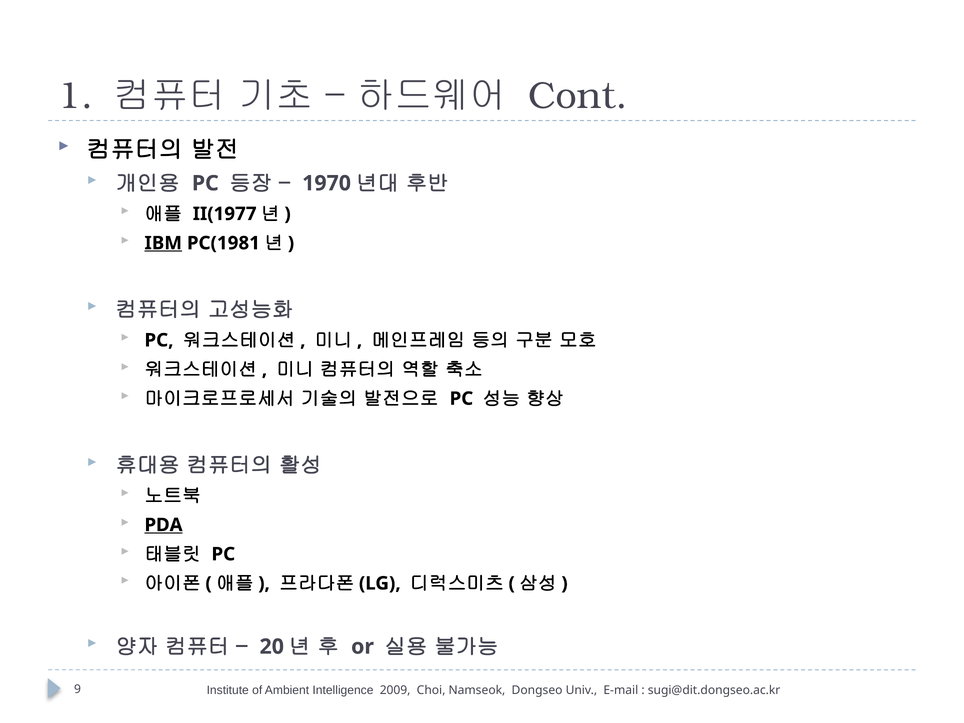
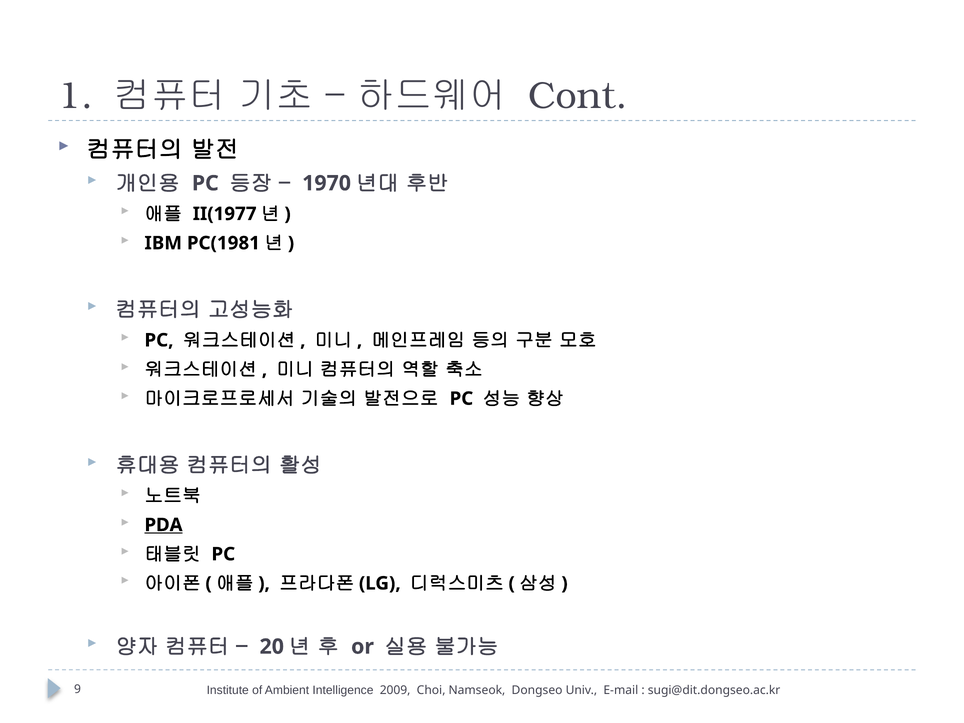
IBM underline: present -> none (163, 243)
